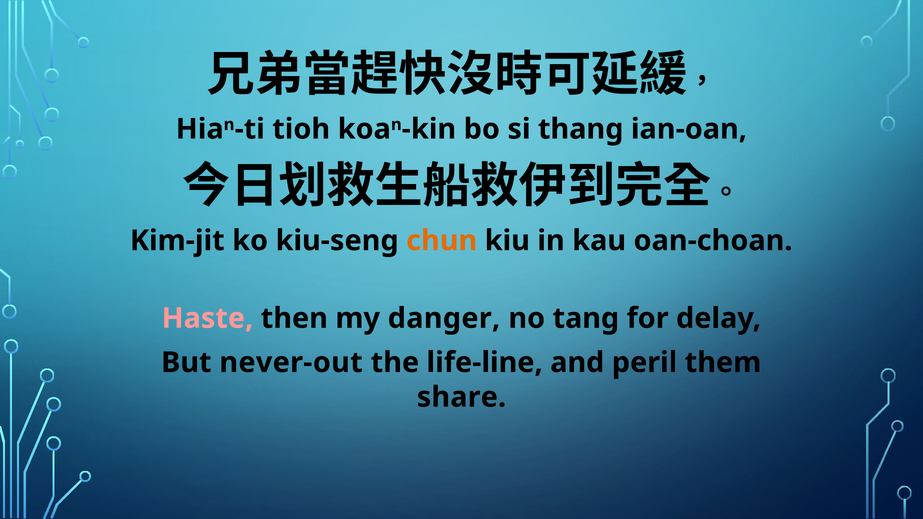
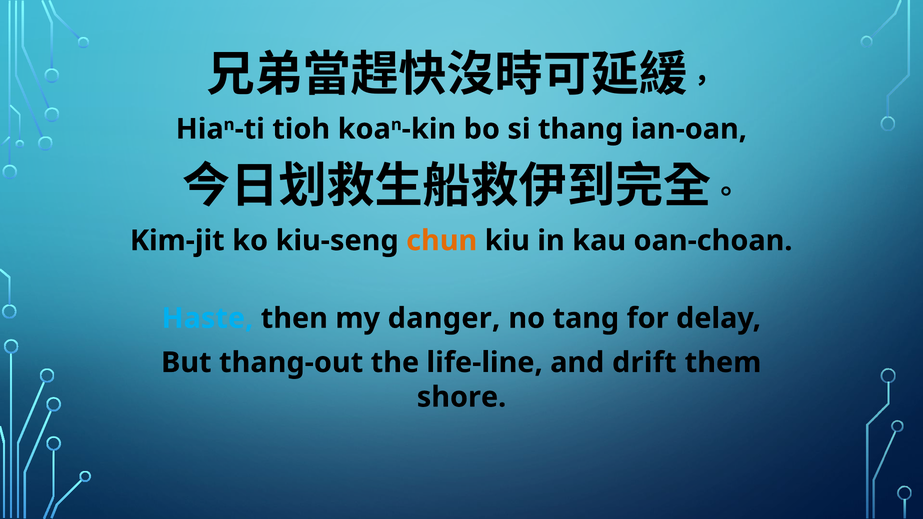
Haste colour: pink -> light blue (207, 318)
never-out: never-out -> thang-out (291, 363)
peril: peril -> drift (644, 363)
share: share -> shore (462, 397)
